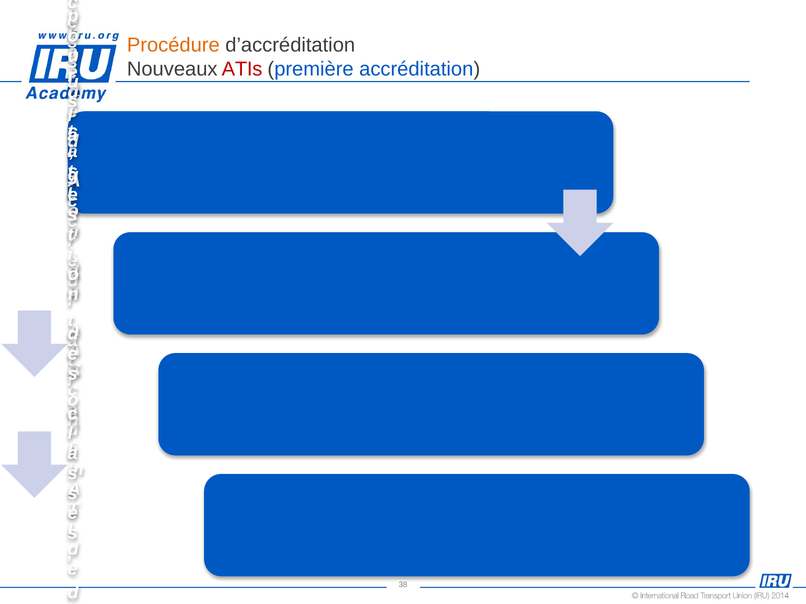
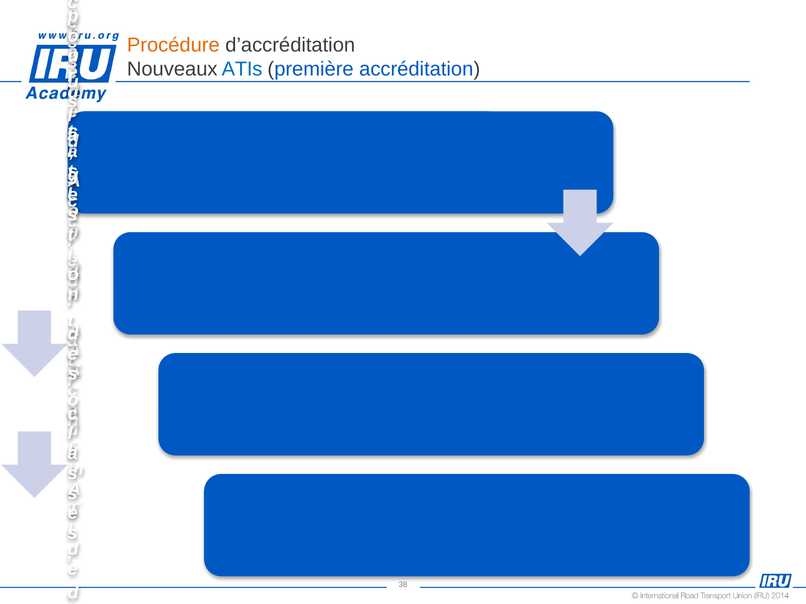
ATIs colour: red -> blue (242, 69)
